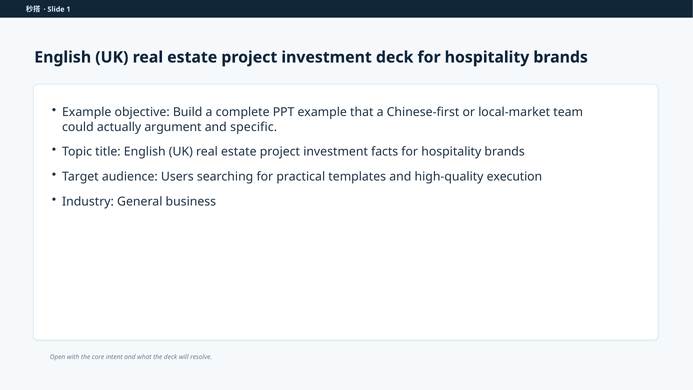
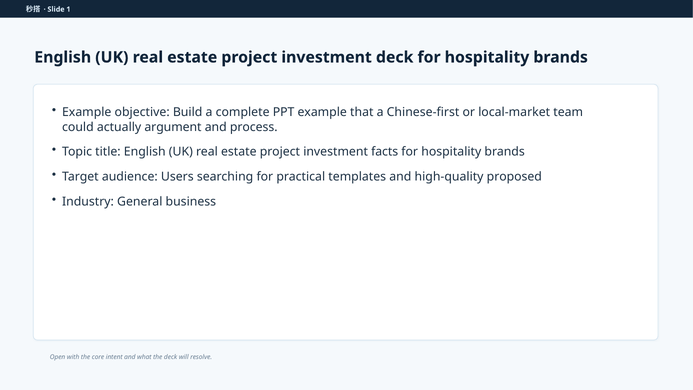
specific: specific -> process (254, 127)
execution: execution -> proposed (514, 177)
